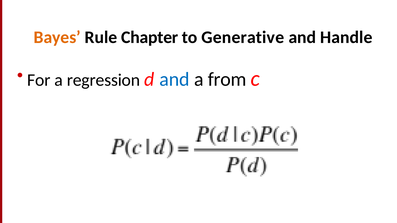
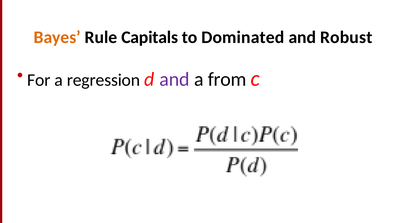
Chapter: Chapter -> Capitals (150, 37)
Generative: Generative -> Dominated (243, 37)
Handle: Handle -> Robust (346, 37)
and colour: blue -> purple (175, 80)
